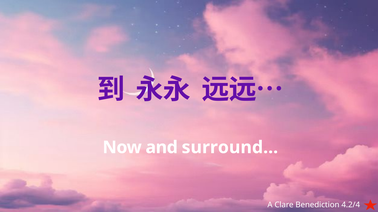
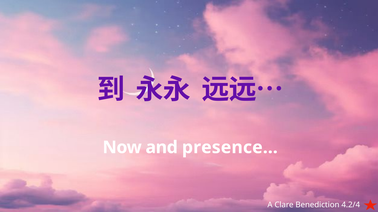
surround…: surround… -> presence… (230, 148)
